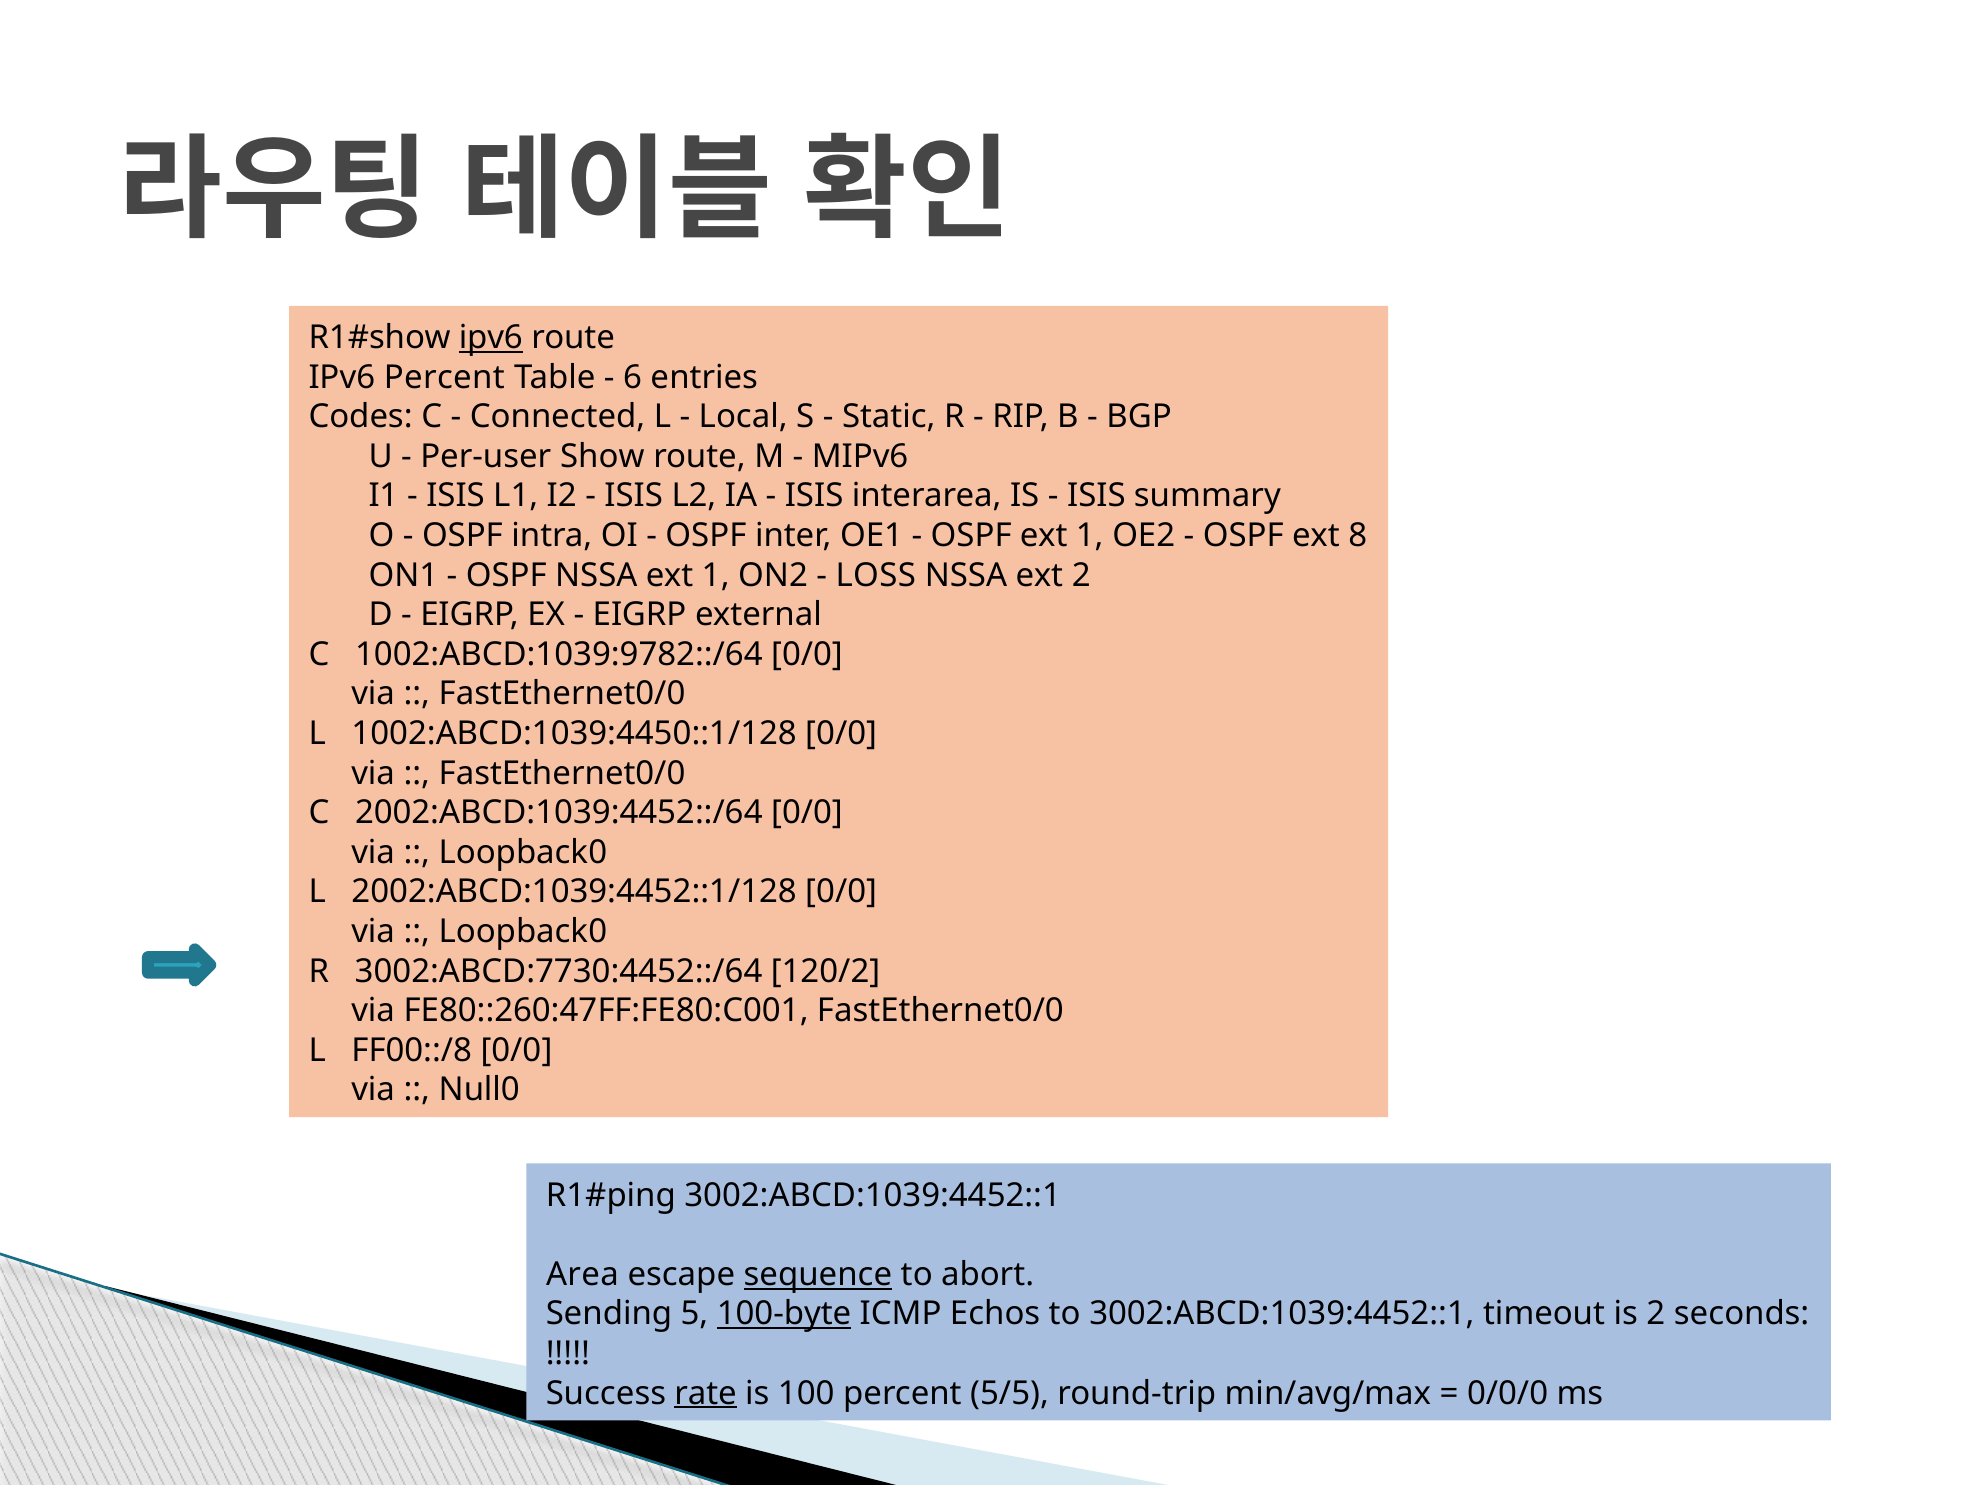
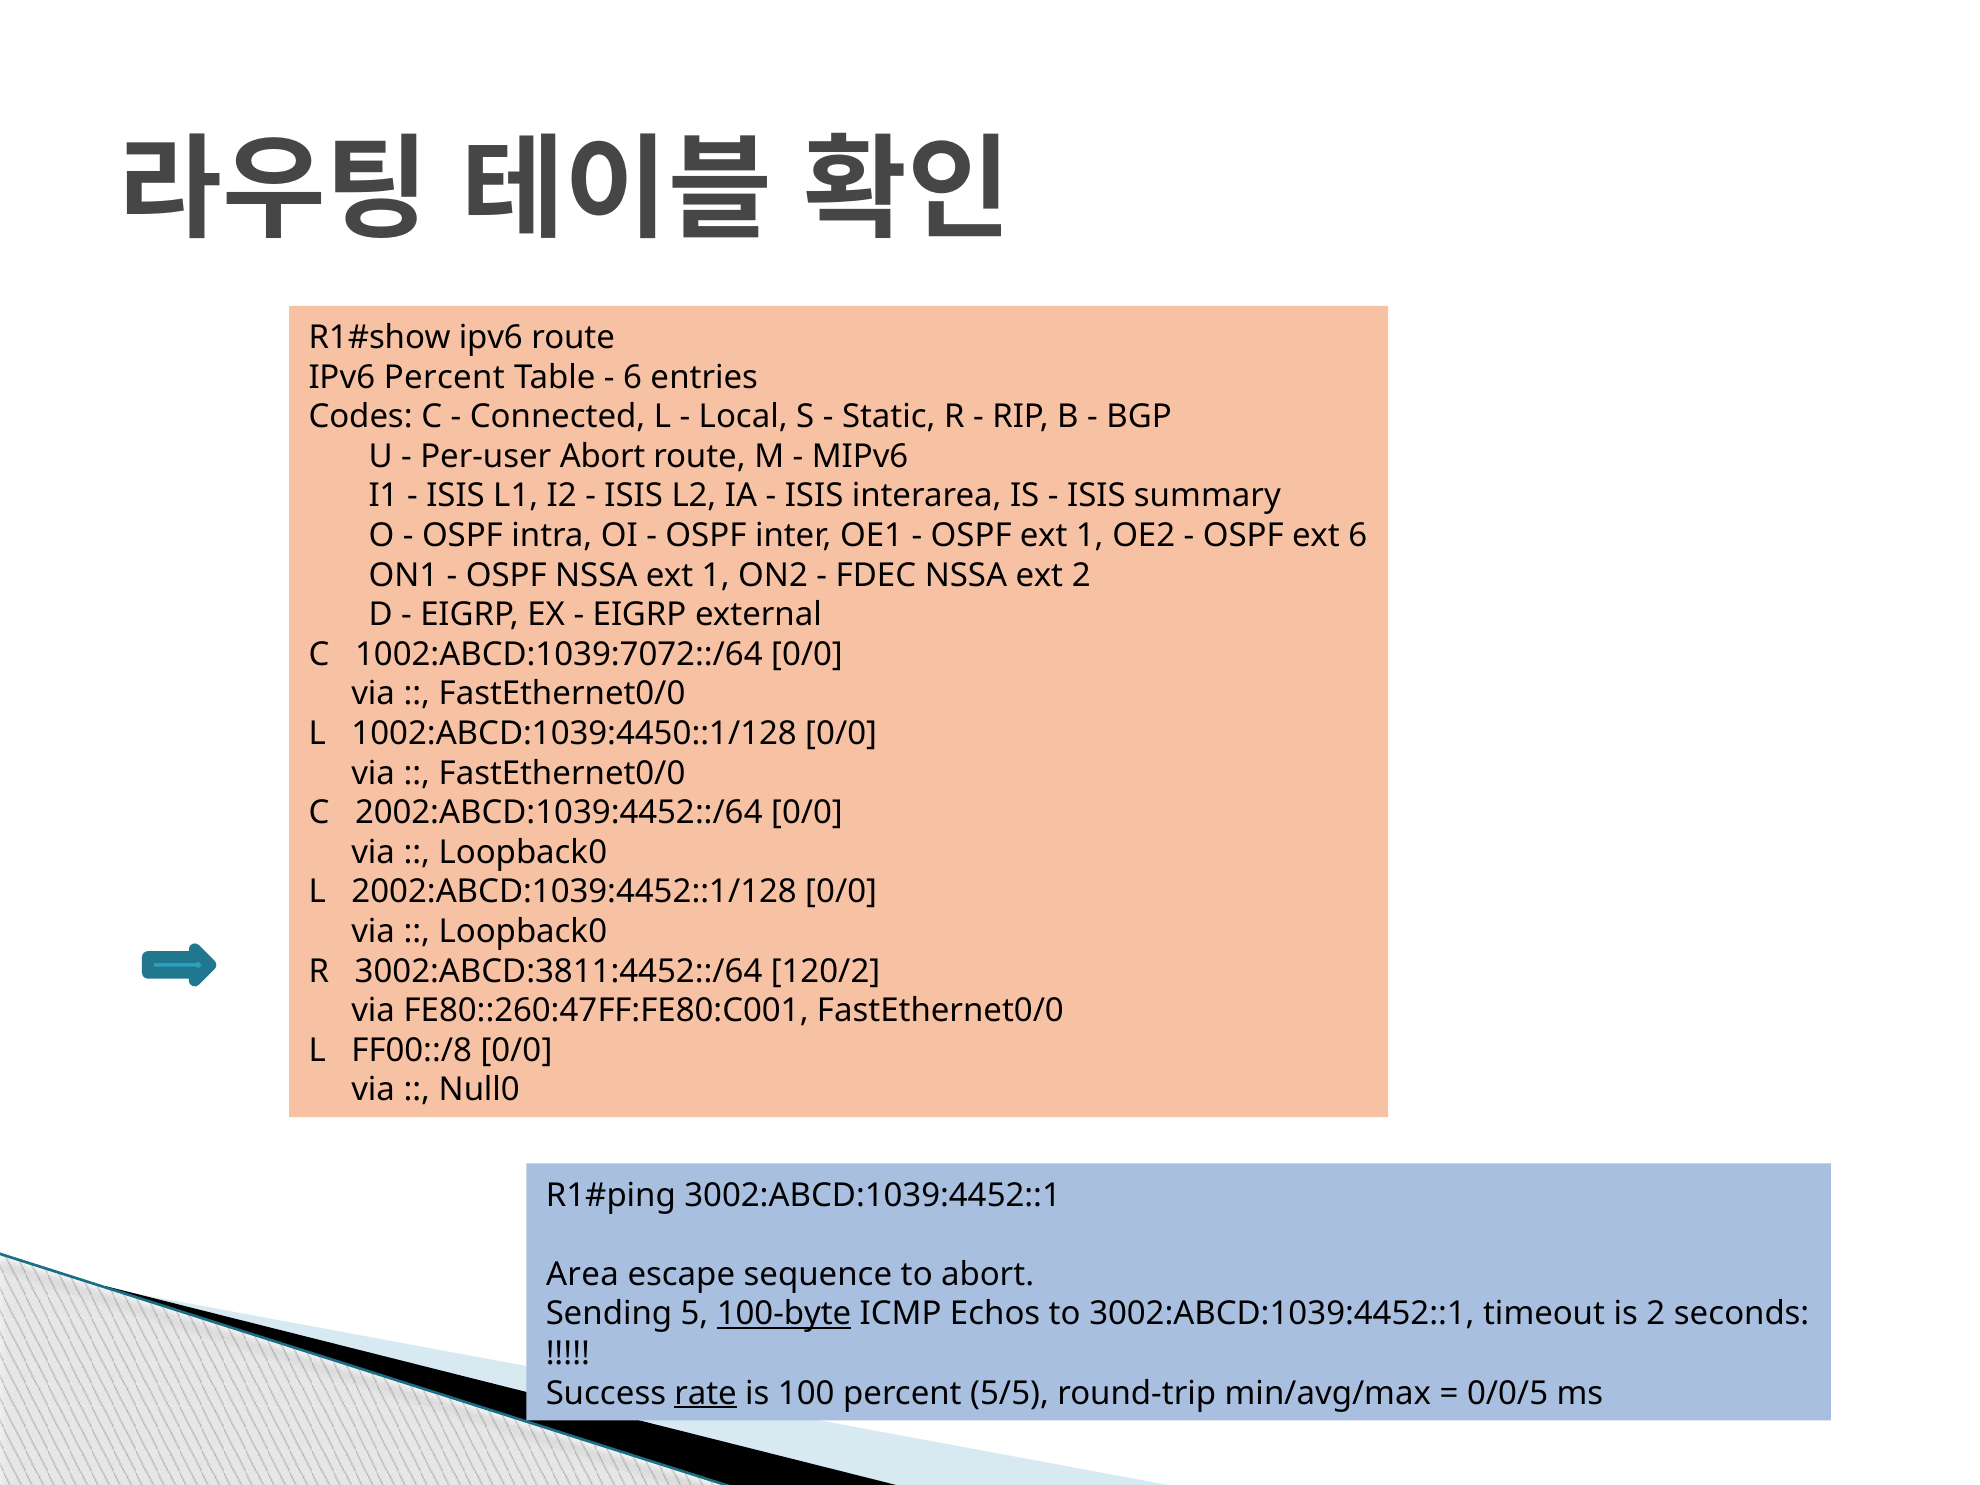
ipv6 underline: present -> none (491, 338)
Per-user Show: Show -> Abort (603, 456)
ext 8: 8 -> 6 (1358, 536)
LOSS: LOSS -> FDEC (876, 575)
1002:ABCD:1039:9782::/64: 1002:ABCD:1039:9782::/64 -> 1002:ABCD:1039:7072::/64 (559, 654)
3002:ABCD:7730:4452::/64: 3002:ABCD:7730:4452::/64 -> 3002:ABCD:3811:4452::/64 (559, 971)
sequence underline: present -> none (818, 1274)
0/0/0: 0/0/0 -> 0/0/5 (1508, 1393)
